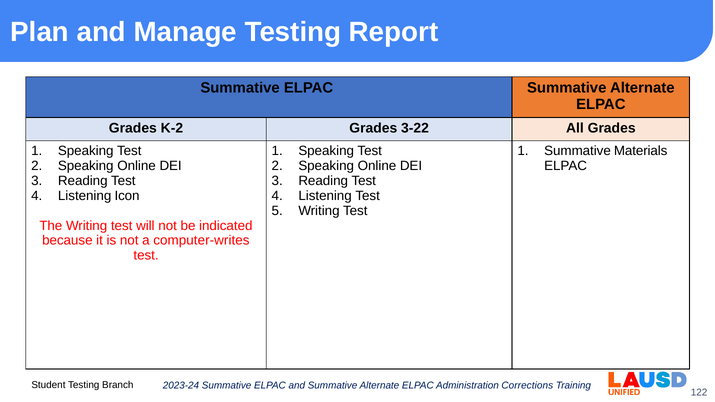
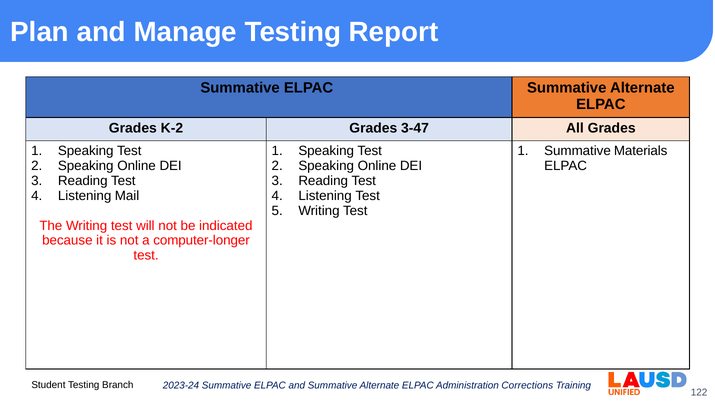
3-22: 3-22 -> 3-47 (415, 128)
Icon: Icon -> Mail (127, 196)
computer-writes: computer-writes -> computer-longer (201, 241)
